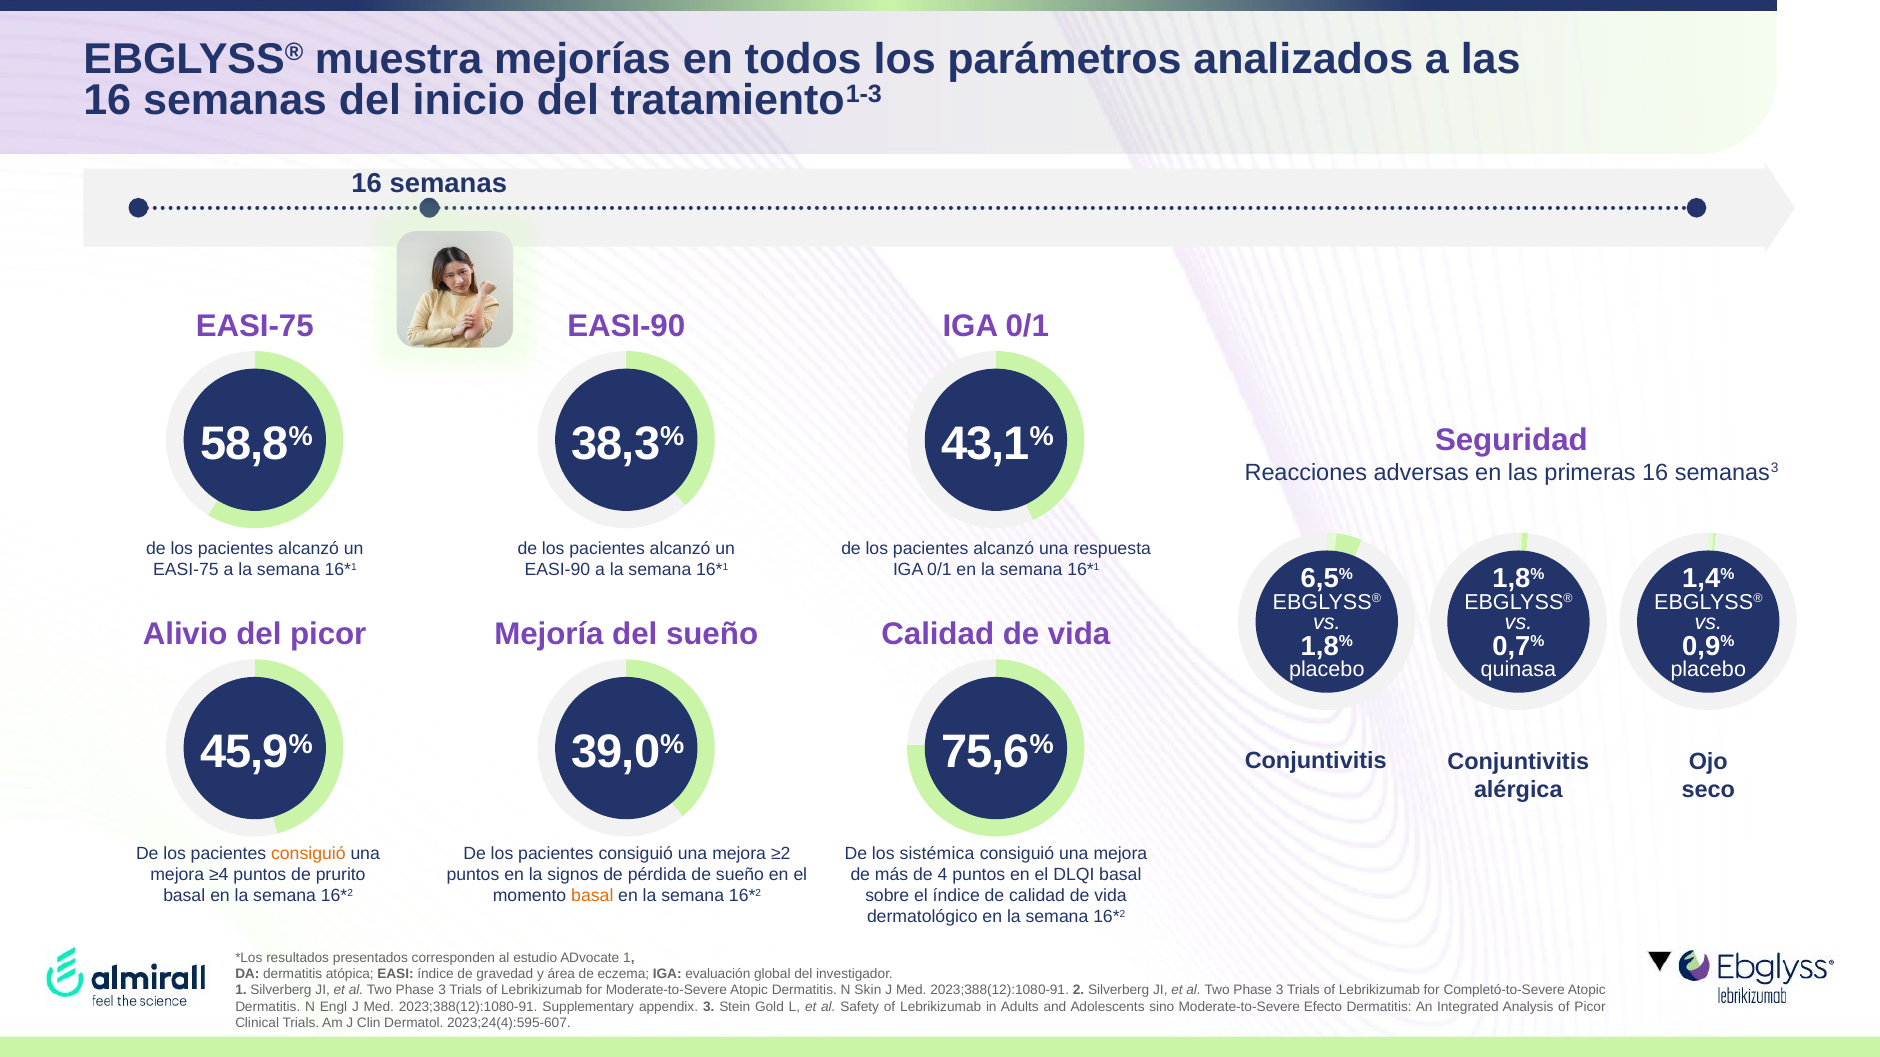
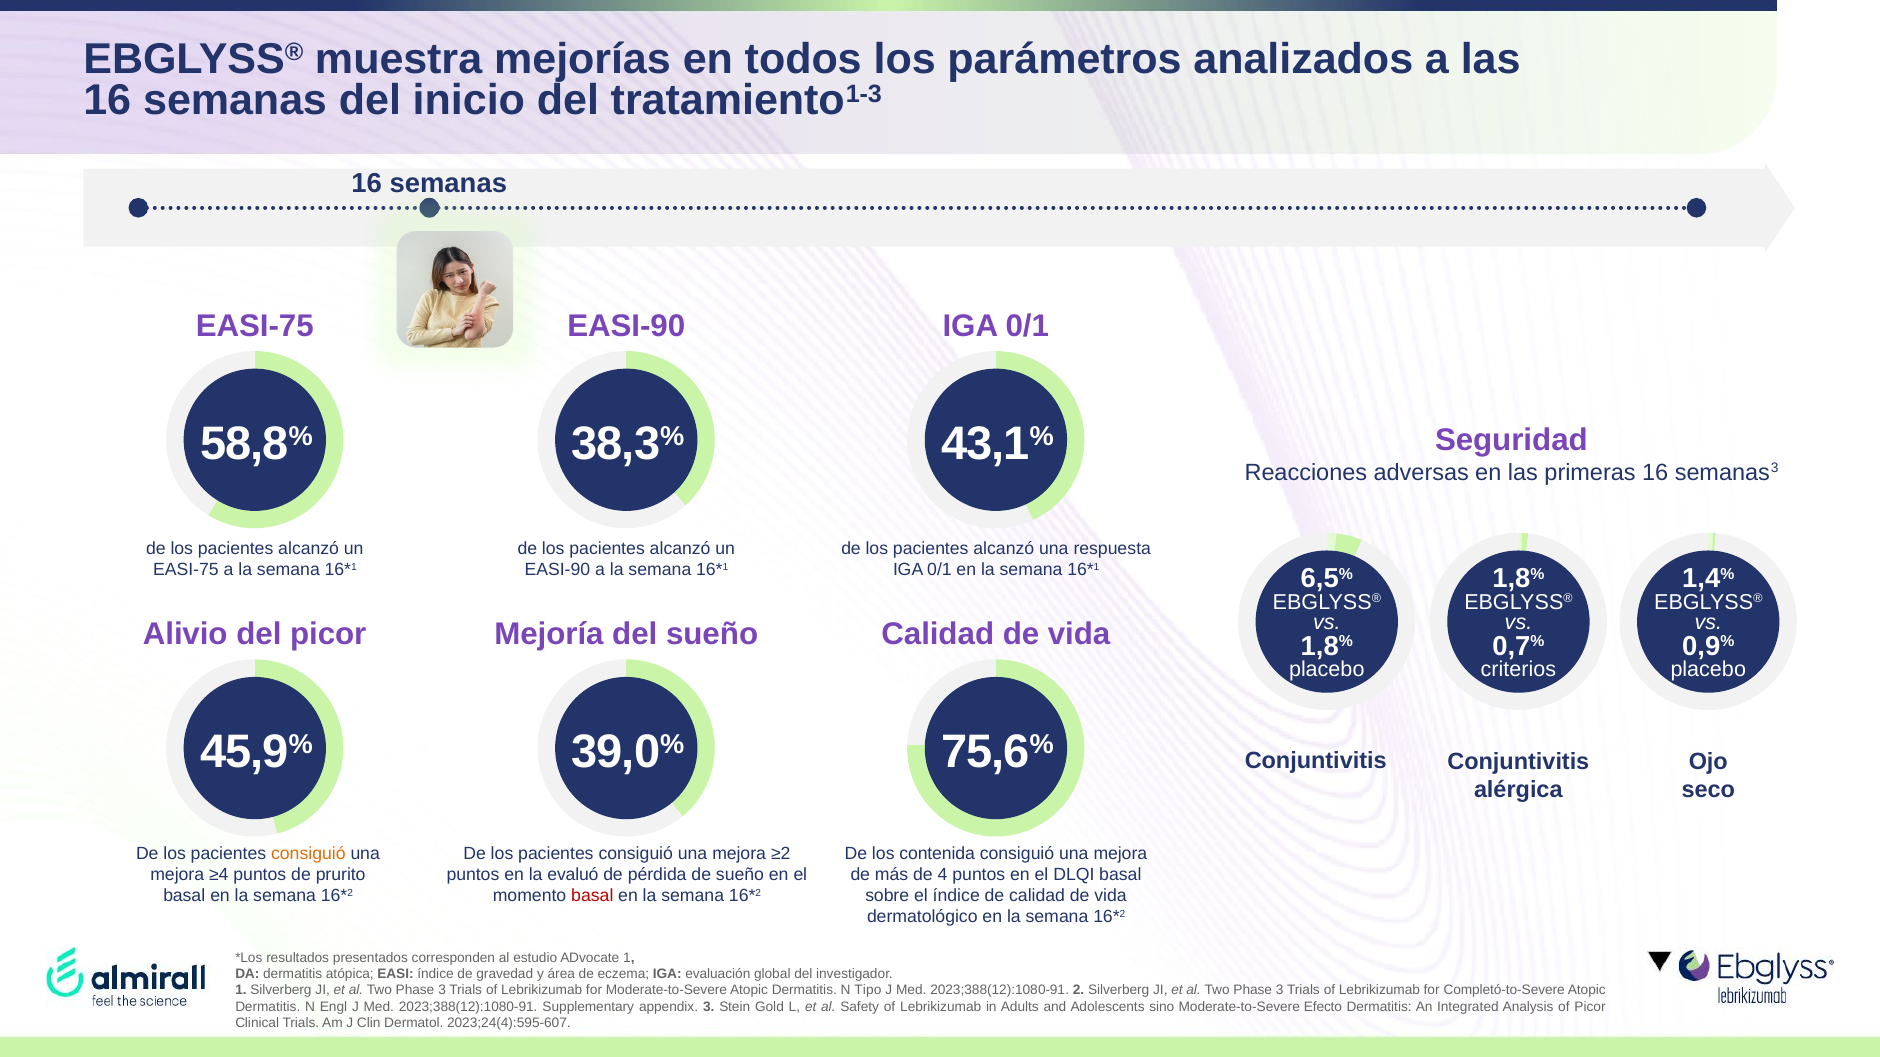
quinasa: quinasa -> criterios (1518, 670)
sistémica: sistémica -> contenida (937, 854)
signos: signos -> evaluó (573, 875)
basal colour: orange -> red (592, 896)
Skin: Skin -> Tipo (868, 991)
